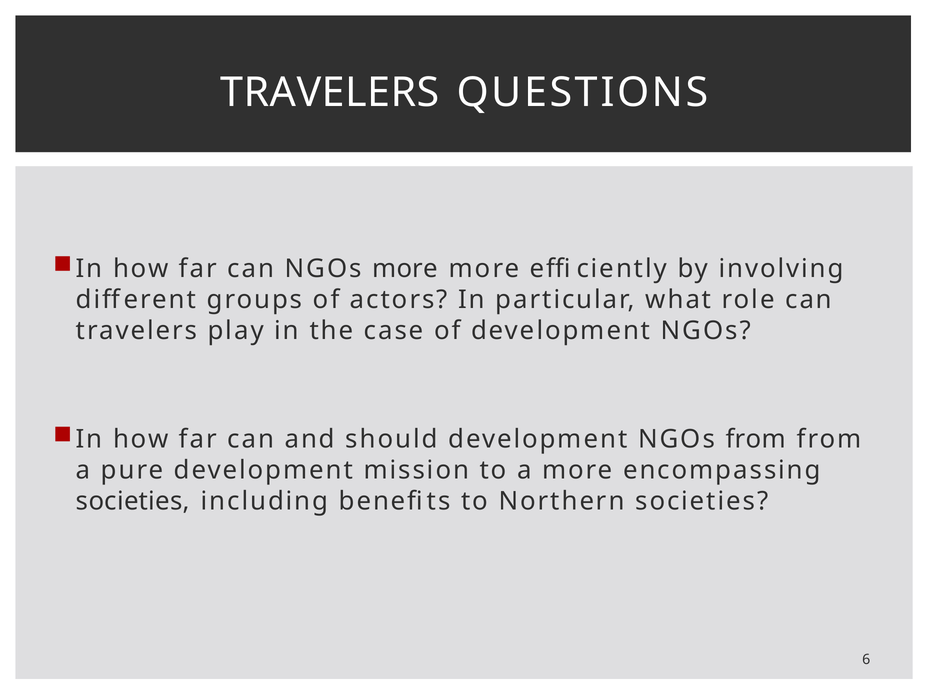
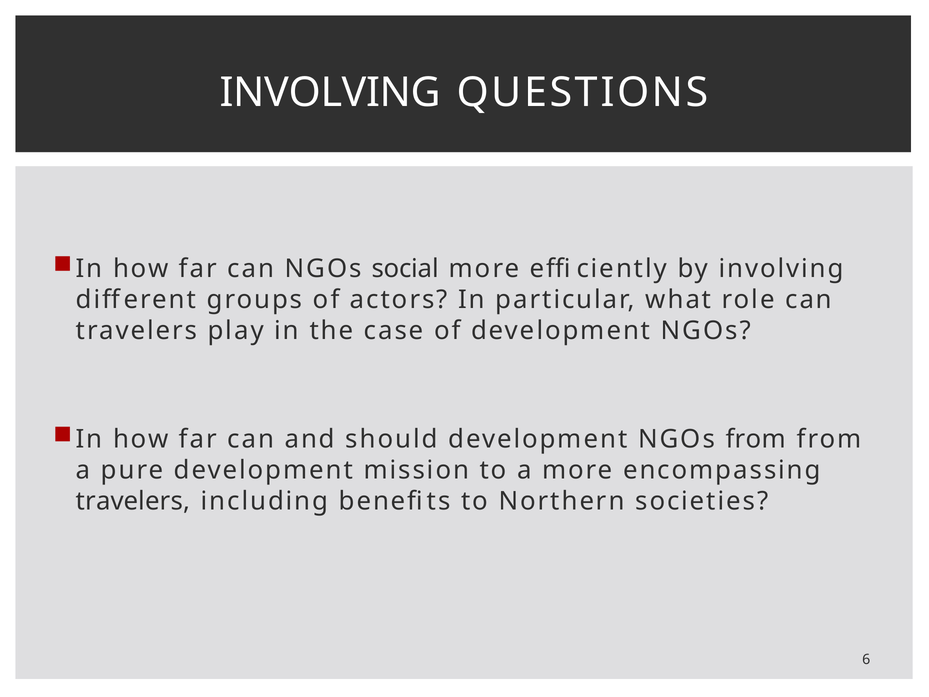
TRAVELERS: TRAVELERS -> INVOLVING (330, 93)
NGOs more: more -> social (405, 269)
societies: societies -> travelers (133, 501)
